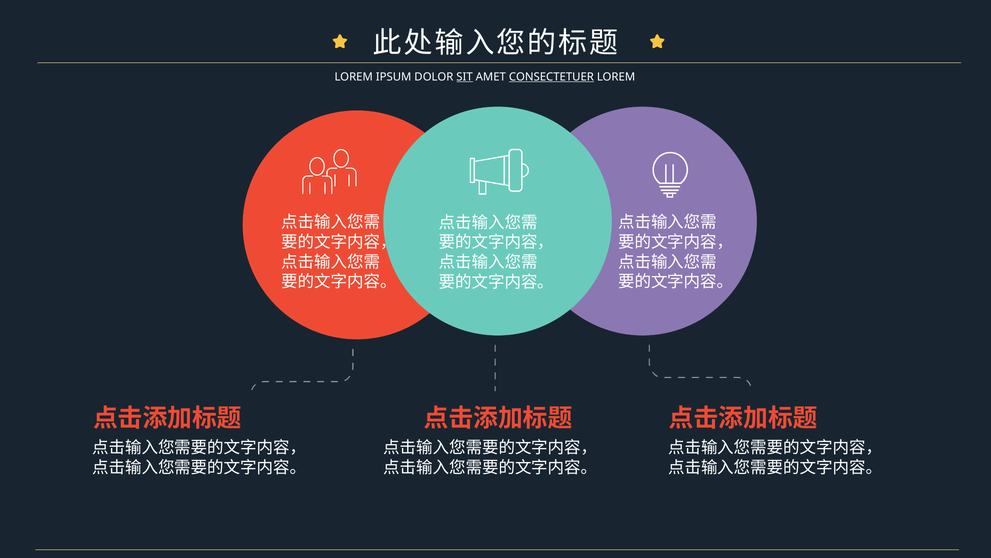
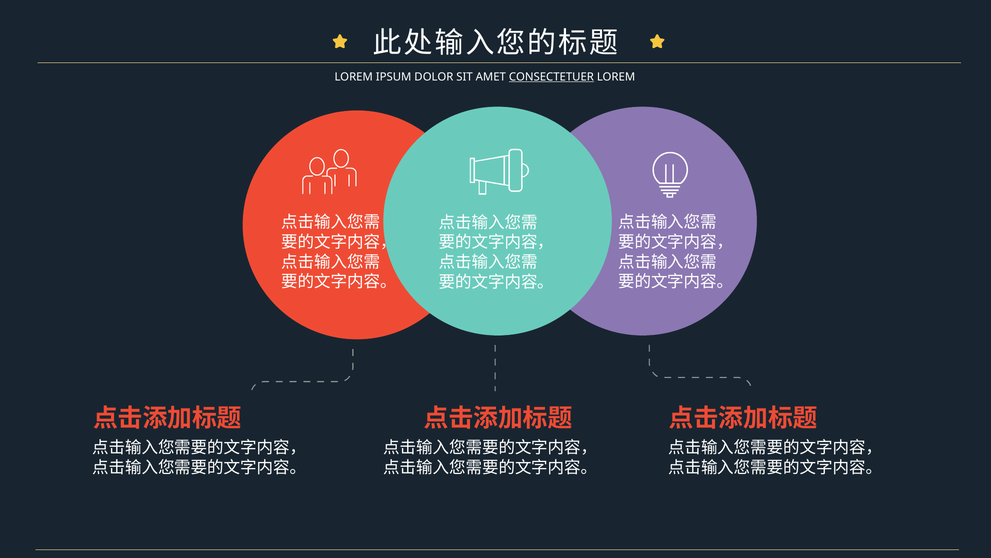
SIT underline: present -> none (465, 77)
